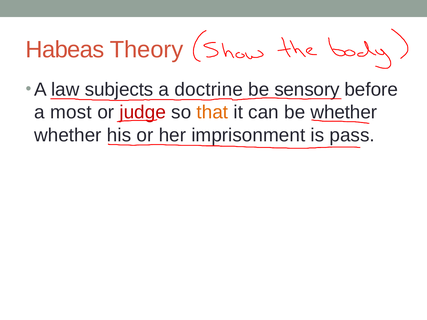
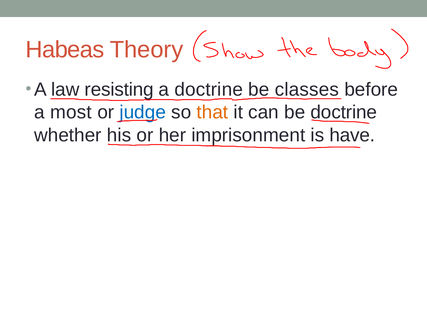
subjects: subjects -> resisting (119, 90)
sensory: sensory -> classes (307, 90)
judge colour: red -> blue (143, 112)
be whether: whether -> doctrine (344, 112)
pass: pass -> have (352, 135)
